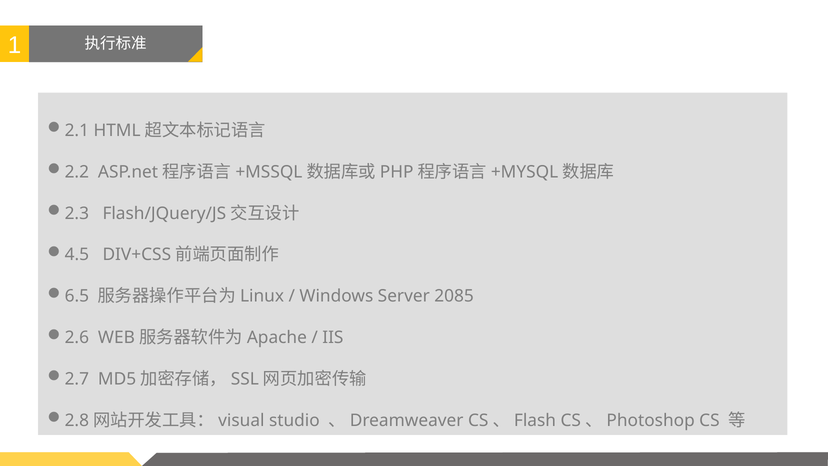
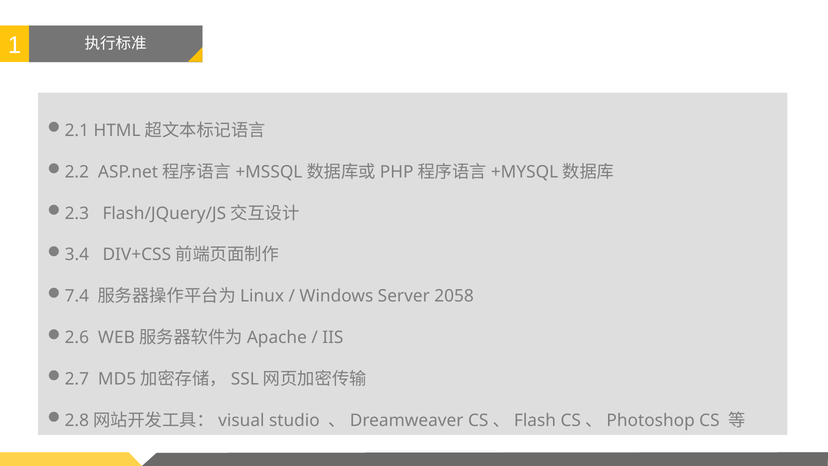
4.5: 4.5 -> 3.4 (77, 255)
6.5: 6.5 -> 7.4 (77, 296)
2085: 2085 -> 2058 (454, 296)
